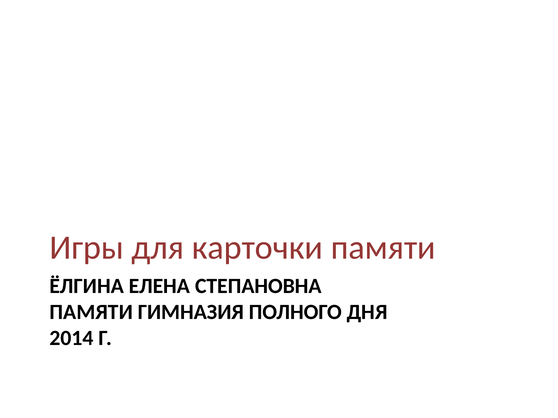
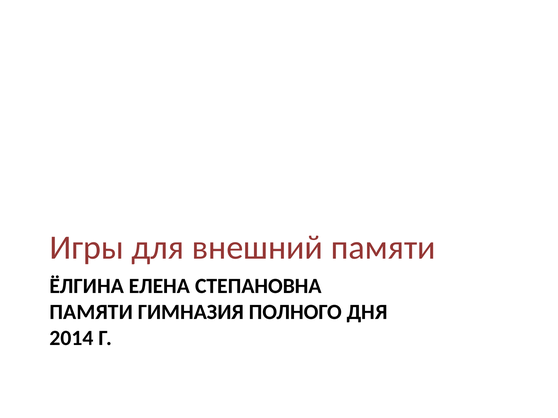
карточки: карточки -> внешний (257, 248)
